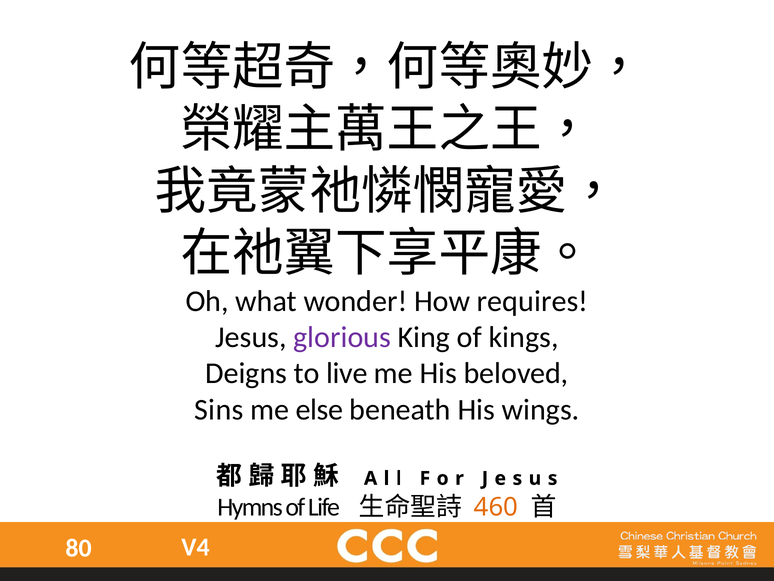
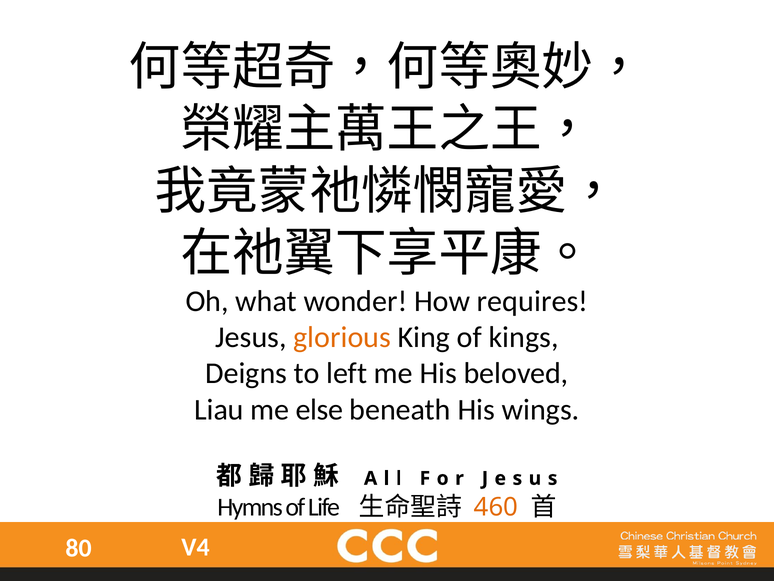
glorious colour: purple -> orange (342, 337)
live: live -> left (347, 373)
Sins: Sins -> Liau (219, 409)
